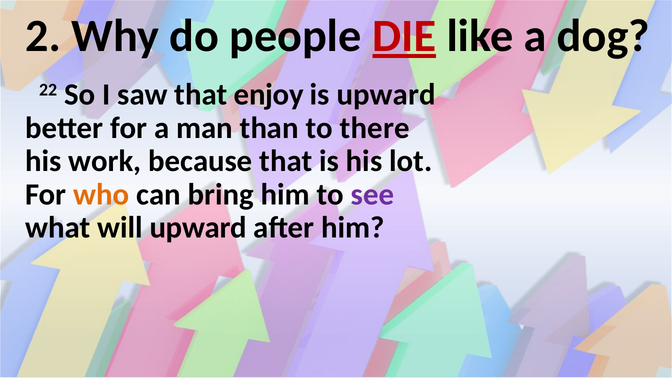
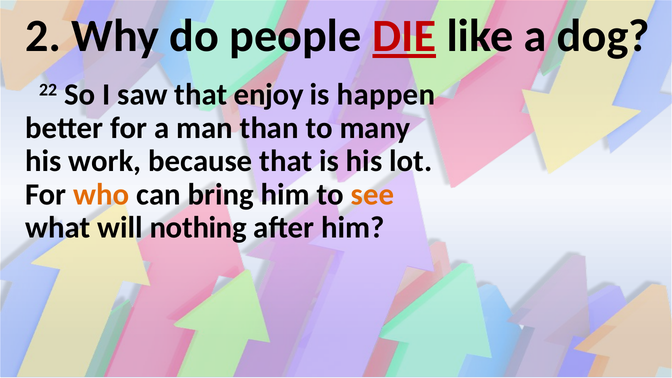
is upward: upward -> happen (386, 95)
there: there -> many (375, 128)
see colour: purple -> orange (372, 194)
will upward: upward -> nothing (198, 228)
